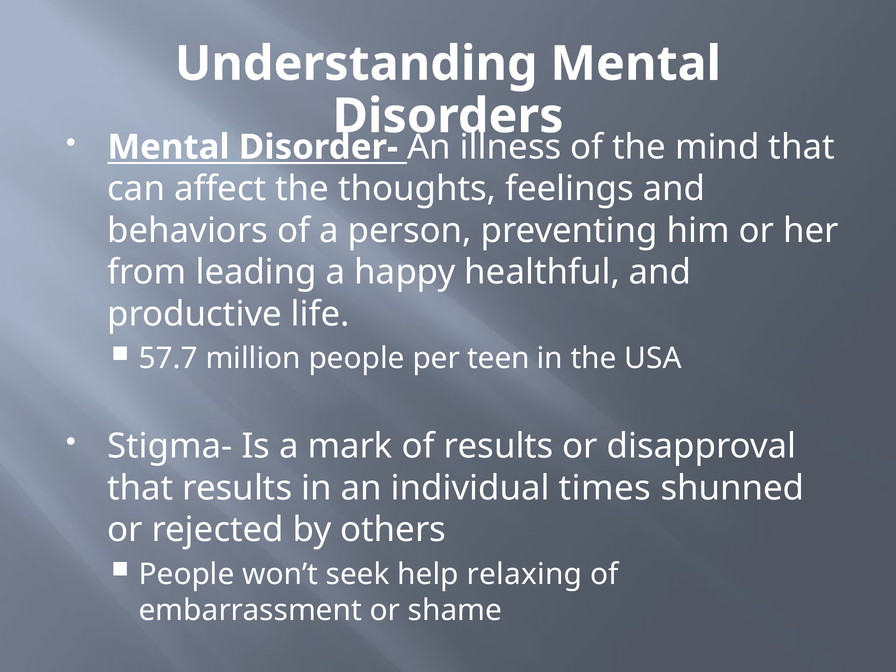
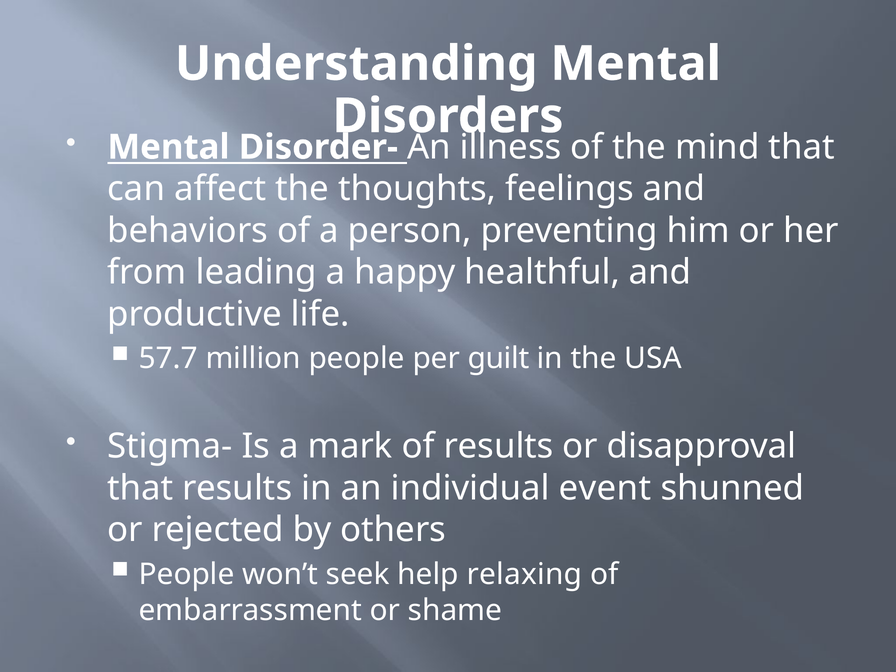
teen: teen -> guilt (499, 359)
times: times -> event (605, 488)
